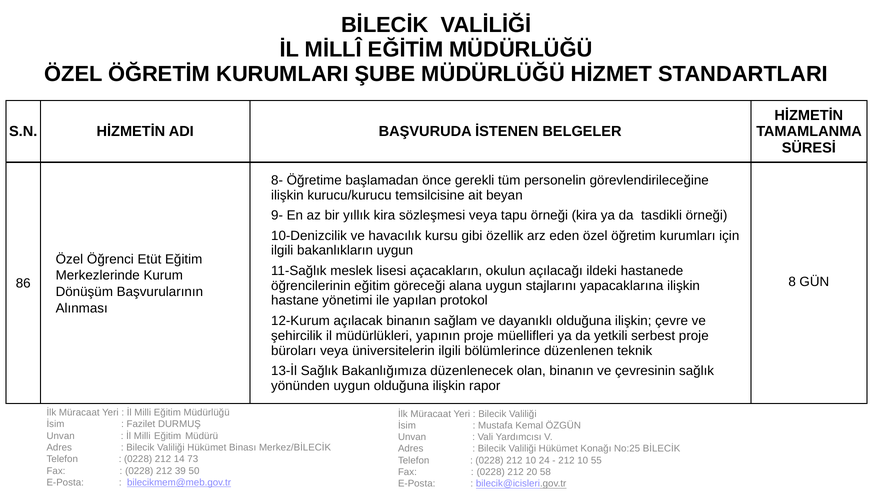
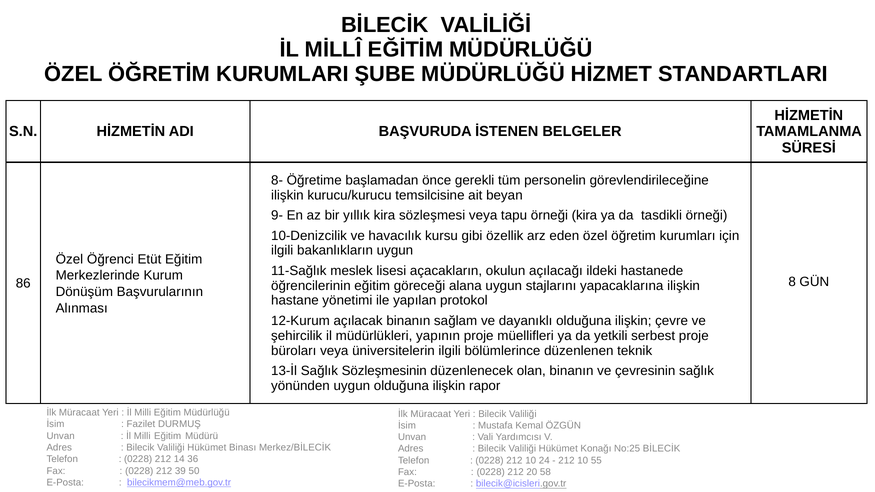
Bakanlığımıza: Bakanlığımıza -> Sözleşmesinin (384, 371)
73: 73 -> 36 (193, 459)
